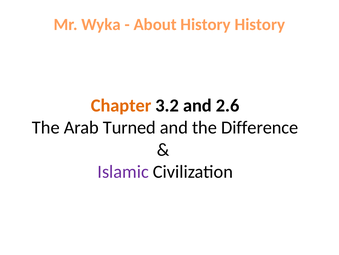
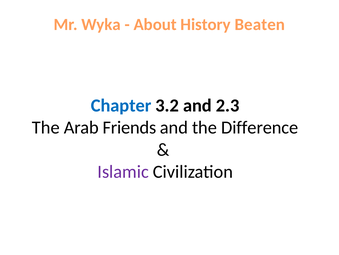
History History: History -> Beaten (260, 24)
Chapter colour: orange -> blue (121, 105)
2.6: 2.6 -> 2.3 (228, 105)
Turned: Turned -> Friends (129, 127)
